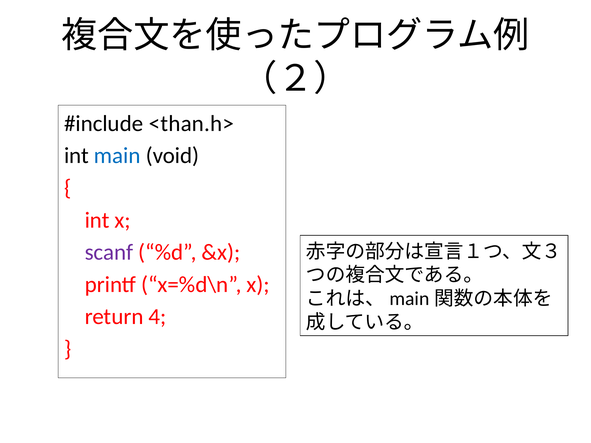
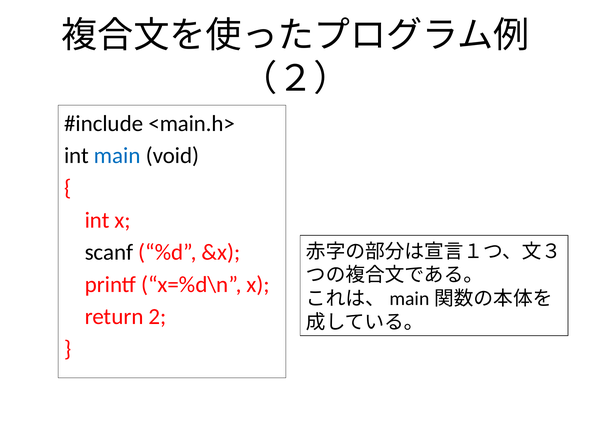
<than.h>: <than.h> -> <main.h> (192, 124)
scanf colour: purple -> black (109, 252)
4: 4 -> 2 (157, 317)
